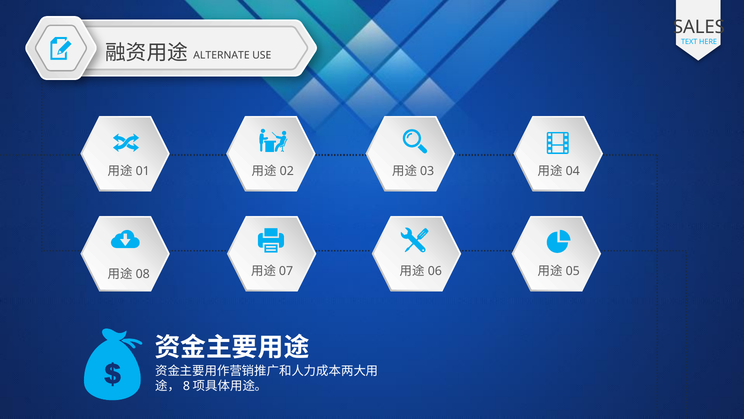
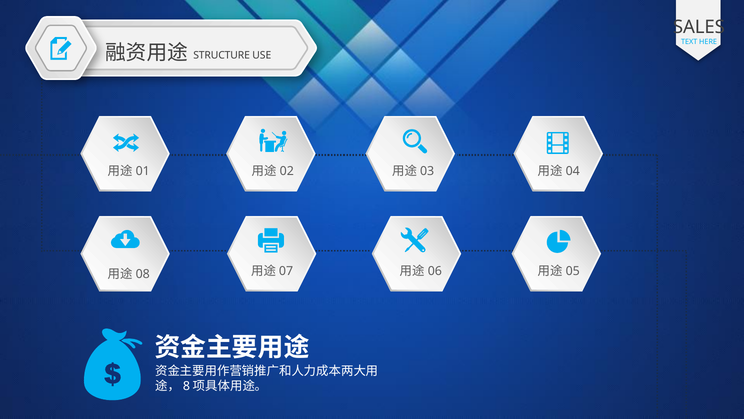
ALTERNATE: ALTERNATE -> STRUCTURE (222, 55)
